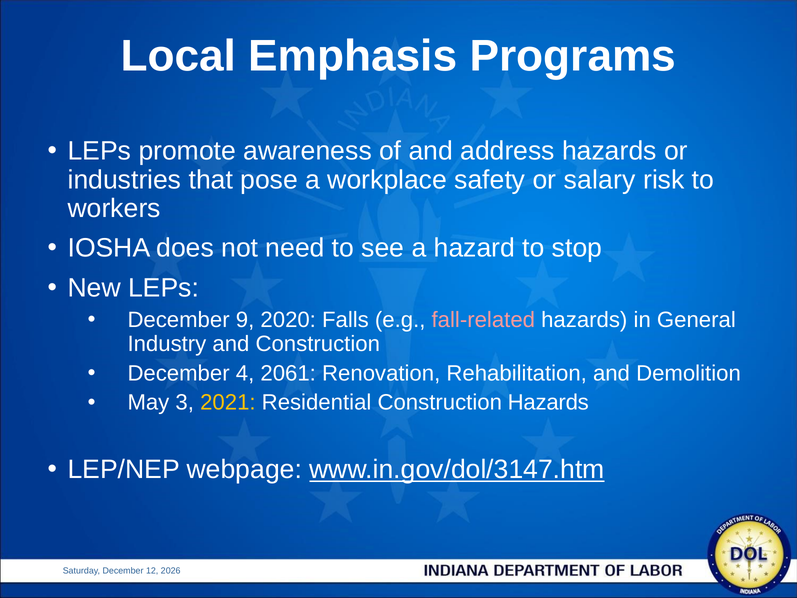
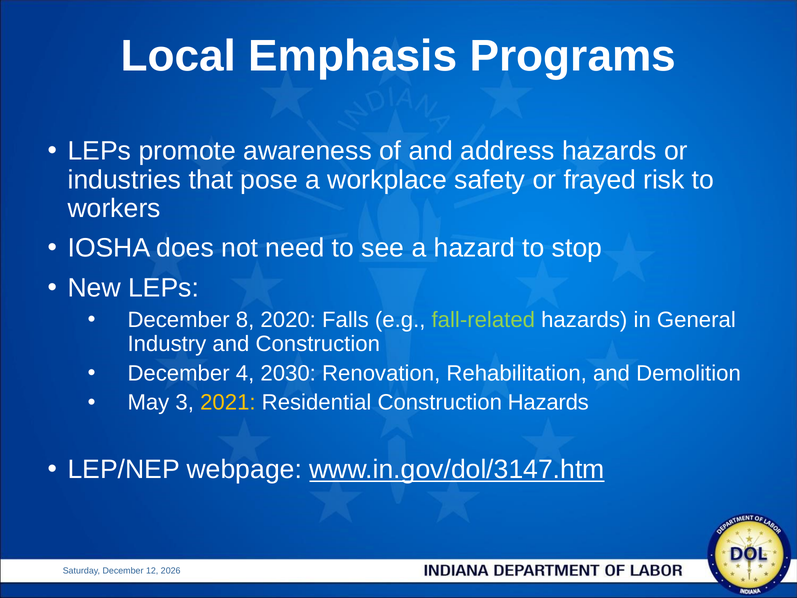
salary: salary -> frayed (600, 180)
9: 9 -> 8 (245, 320)
fall-related colour: pink -> light green (483, 320)
2061: 2061 -> 2030 (288, 373)
